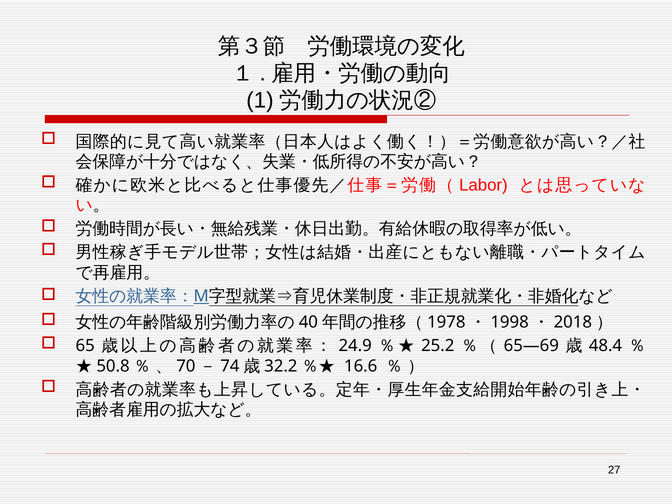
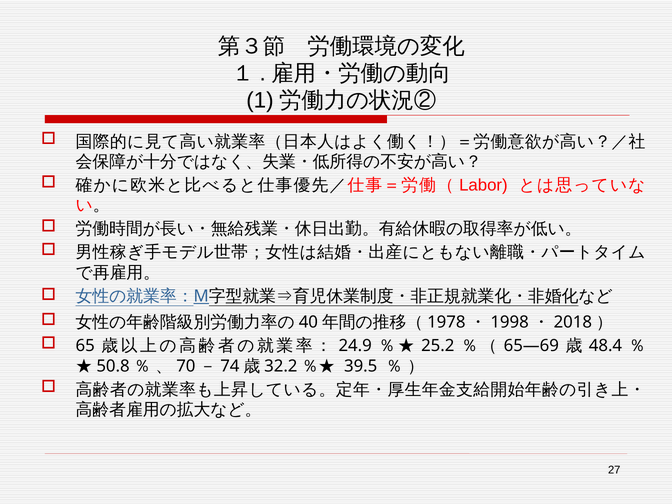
16.6: 16.6 -> 39.5 (361, 366)
